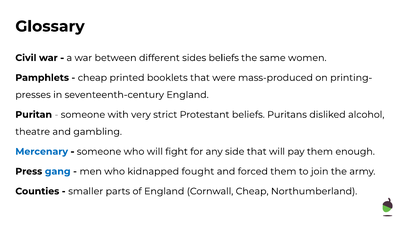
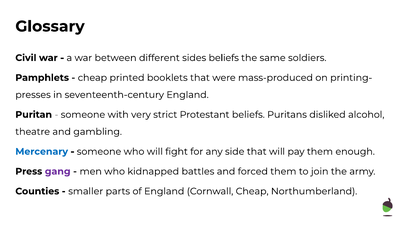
women: women -> soldiers (307, 58)
gang colour: blue -> purple (58, 172)
fought: fought -> battles (198, 172)
